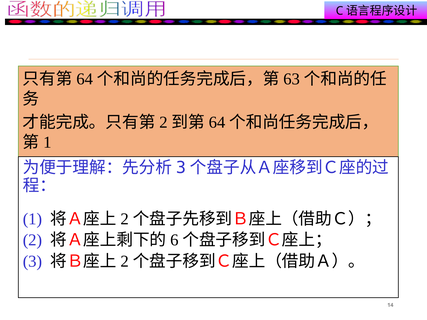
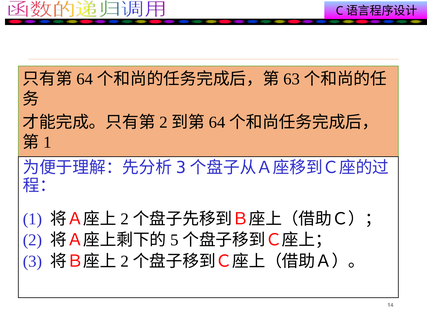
6: 6 -> 5 (174, 240)
